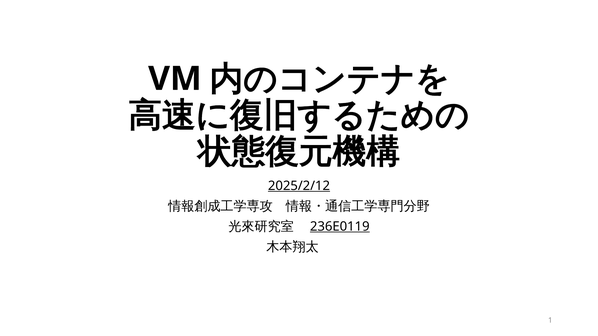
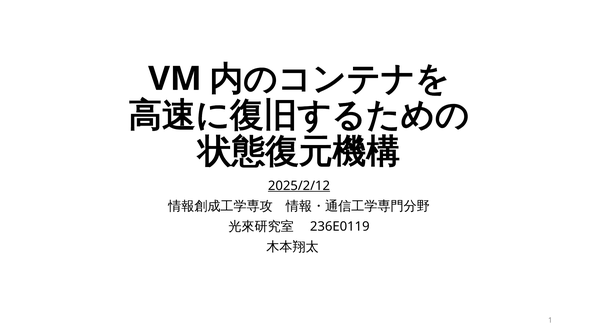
236E0119 underline: present -> none (340, 227)
